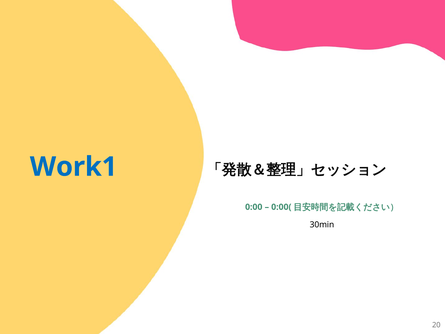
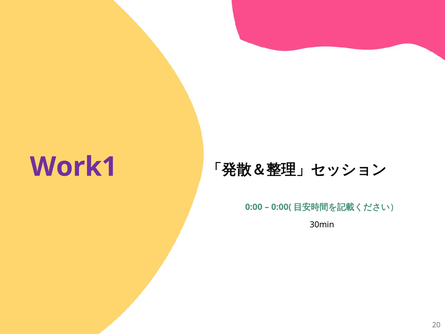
Work1 colour: blue -> purple (74, 167)
